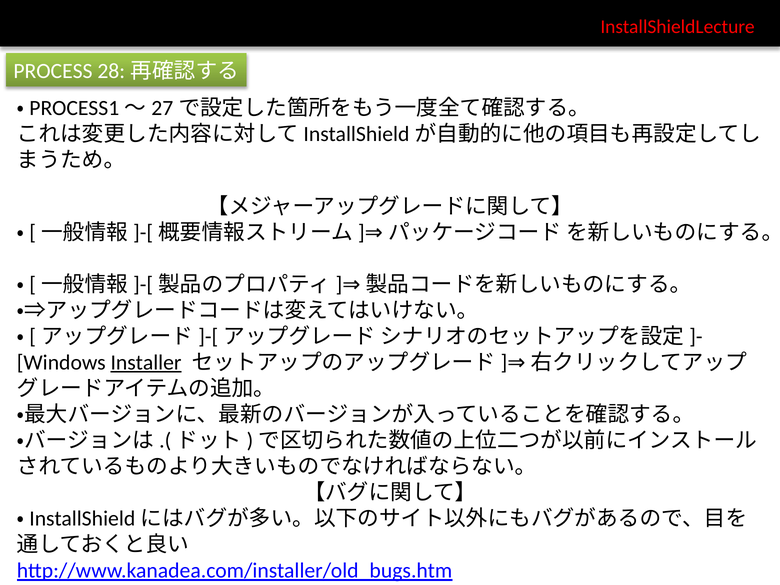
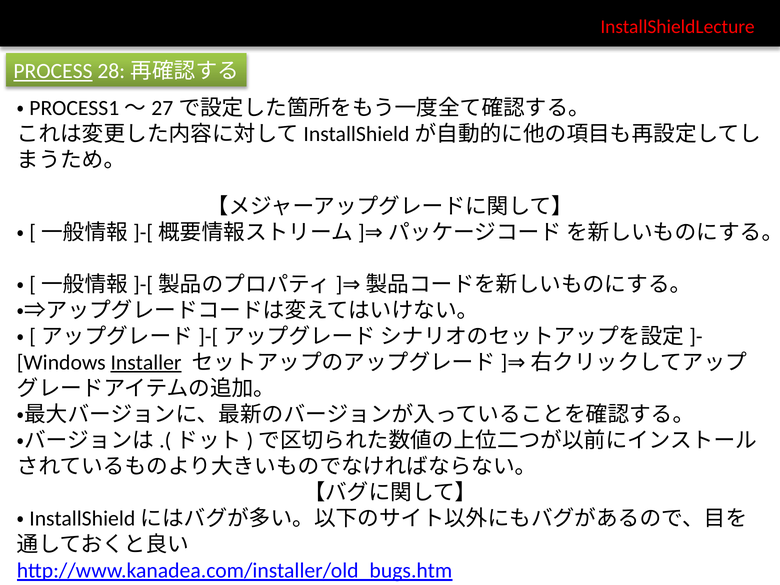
PROCESS underline: none -> present (53, 71)
